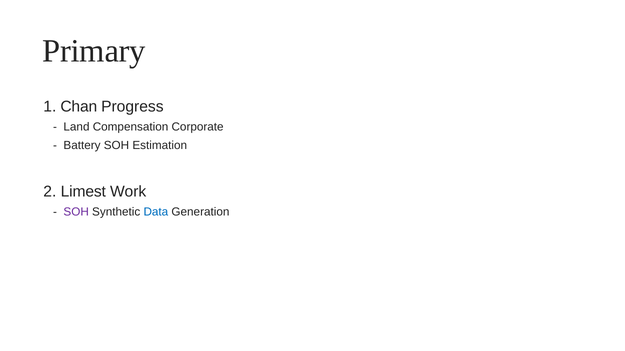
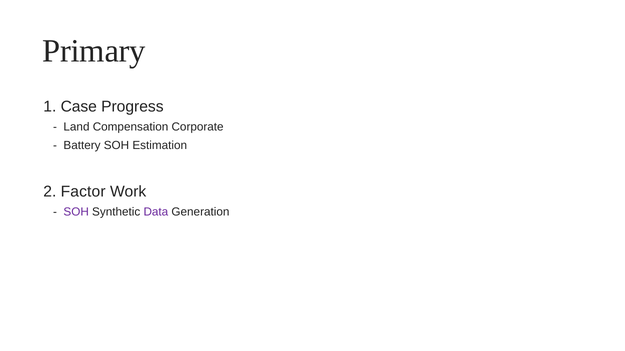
Chan: Chan -> Case (79, 107)
Limest: Limest -> Factor (83, 192)
Data colour: blue -> purple (156, 212)
